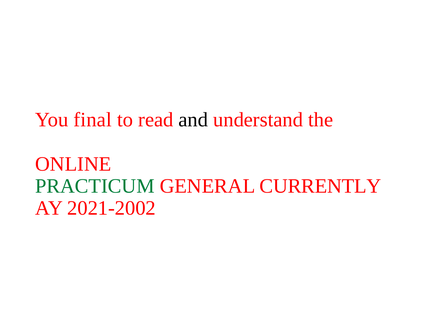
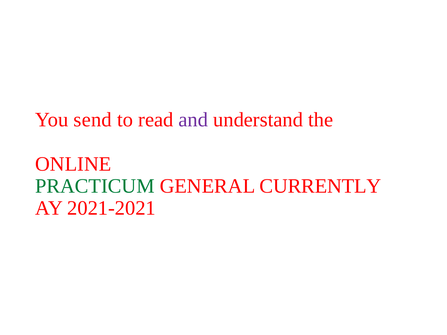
final: final -> send (93, 120)
and colour: black -> purple (193, 120)
2021-2002: 2021-2002 -> 2021-2021 (112, 208)
